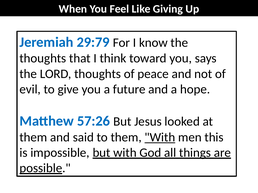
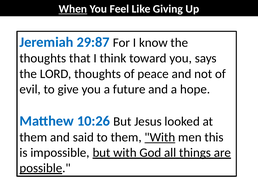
When underline: none -> present (73, 9)
29:79: 29:79 -> 29:87 (93, 42)
57:26: 57:26 -> 10:26 (93, 121)
